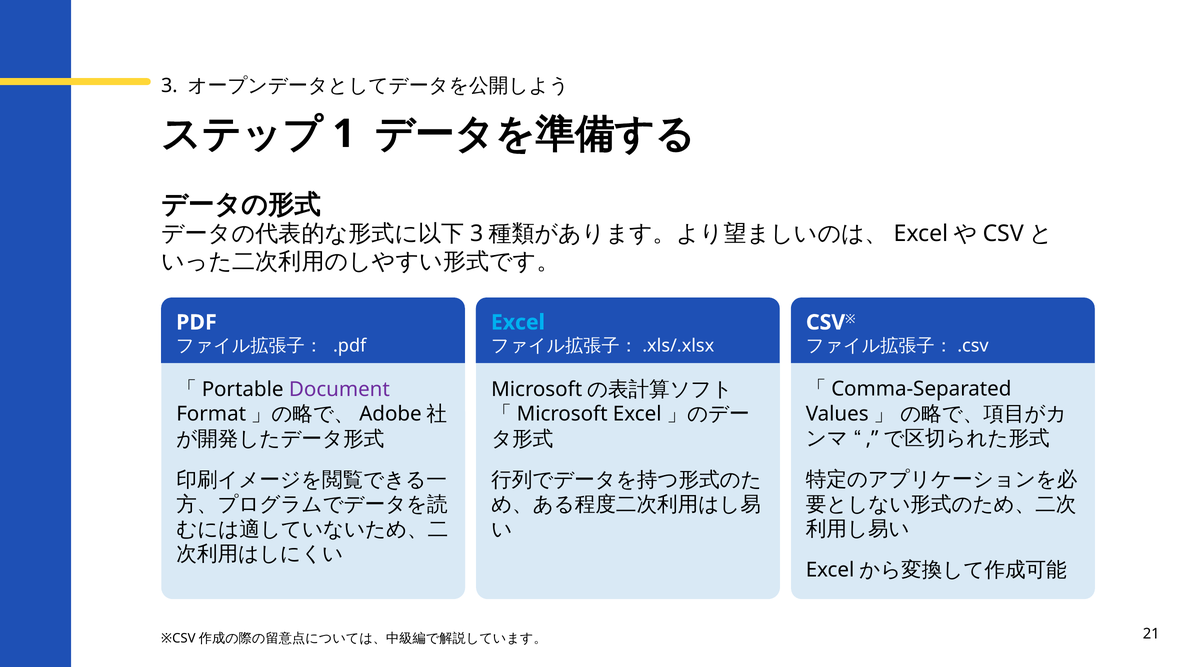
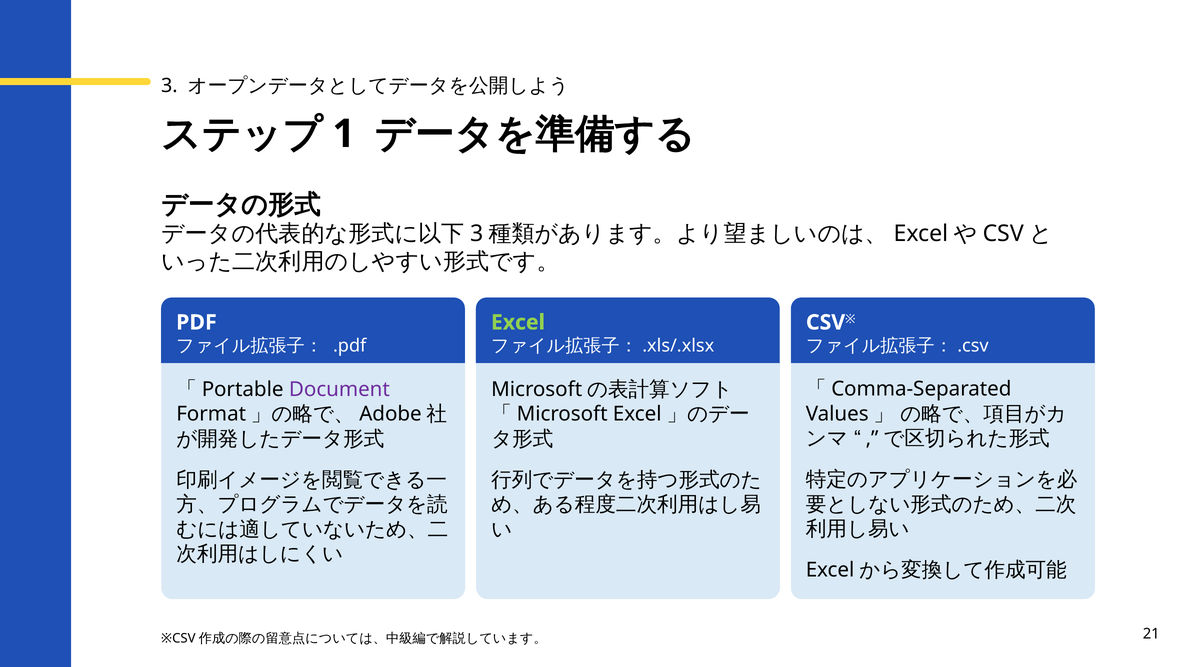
Excel colour: light blue -> light green (518, 323)
